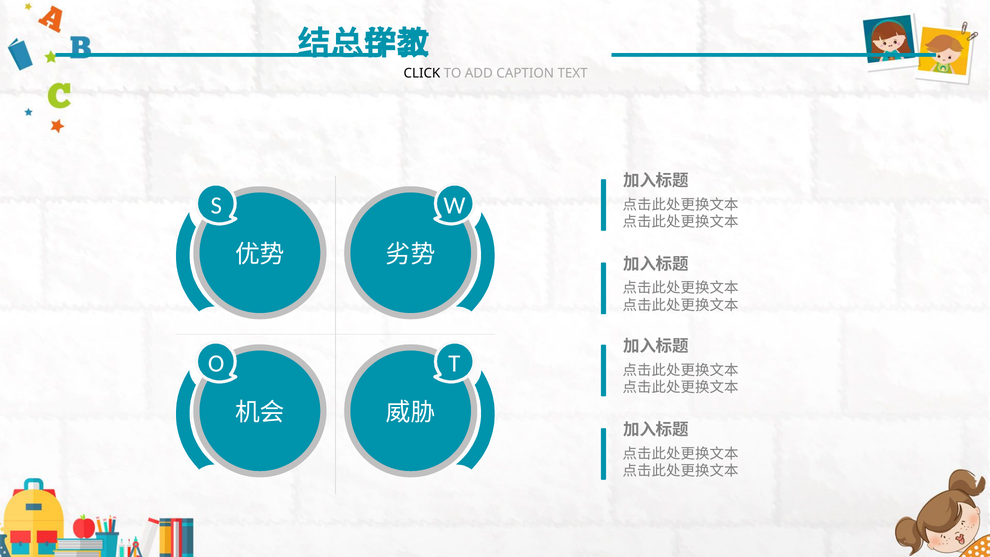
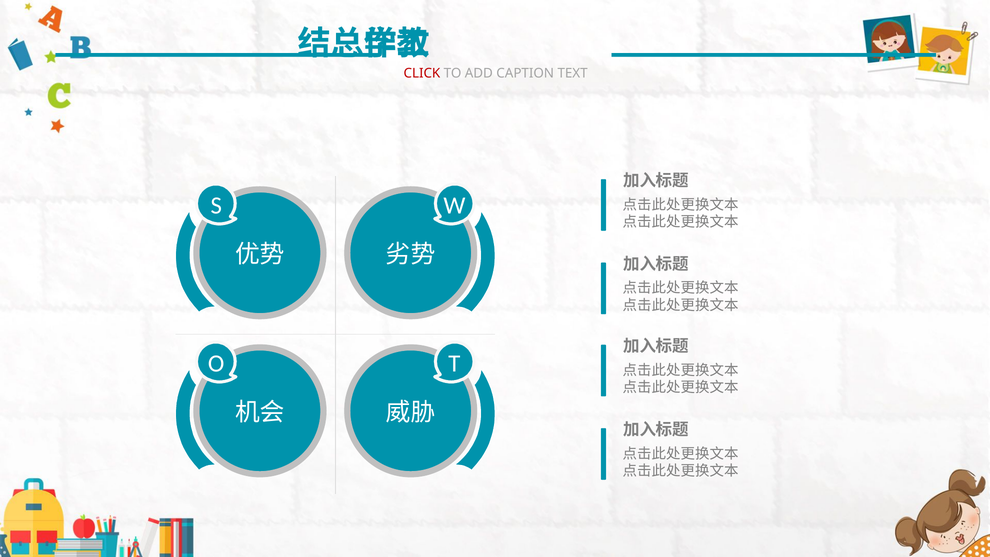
CLICK colour: black -> red (422, 73)
